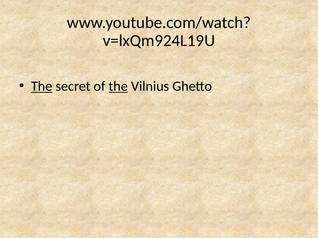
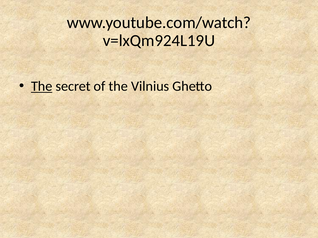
the underline: present -> none (118, 87)
